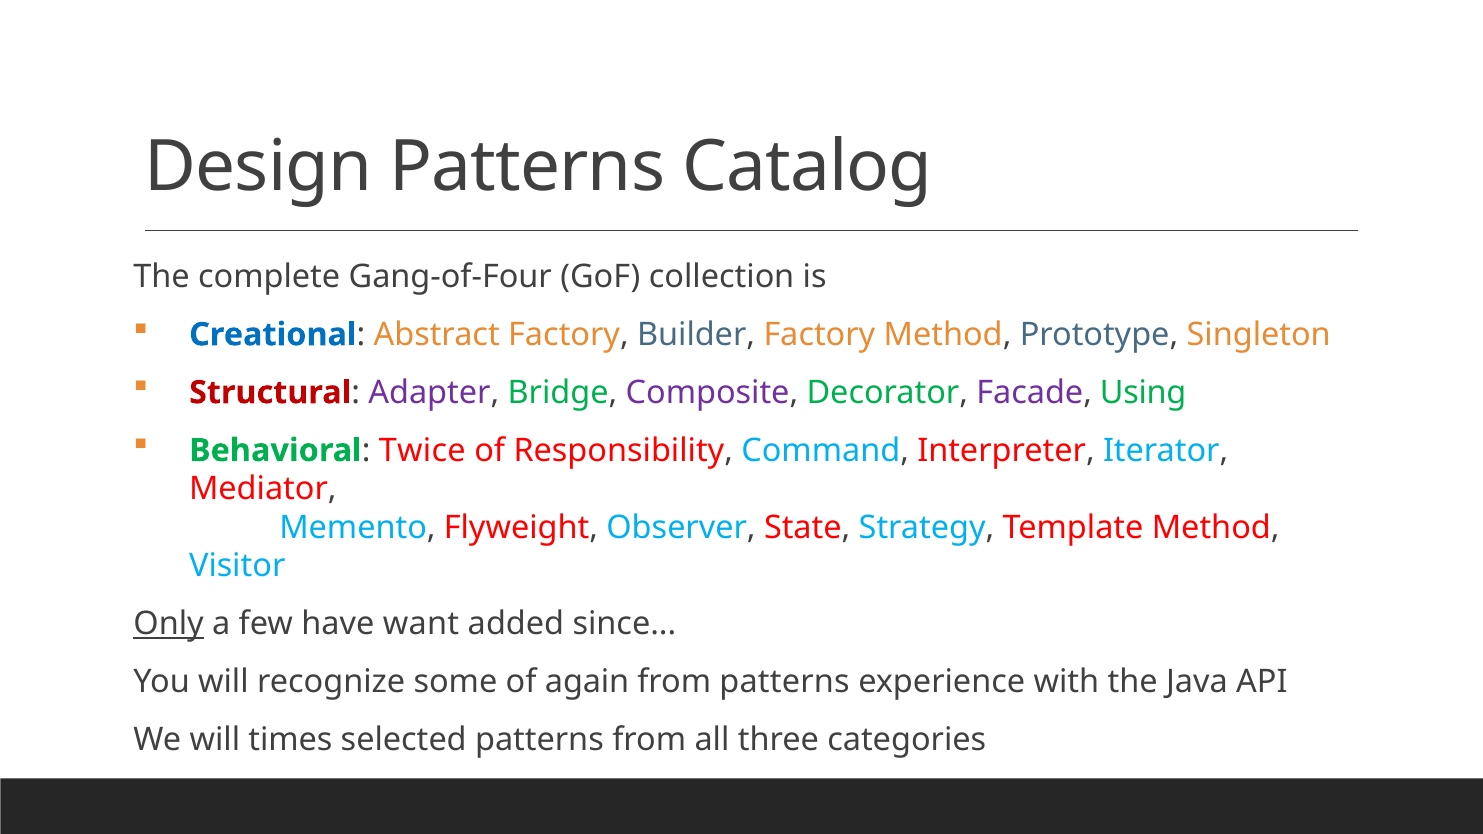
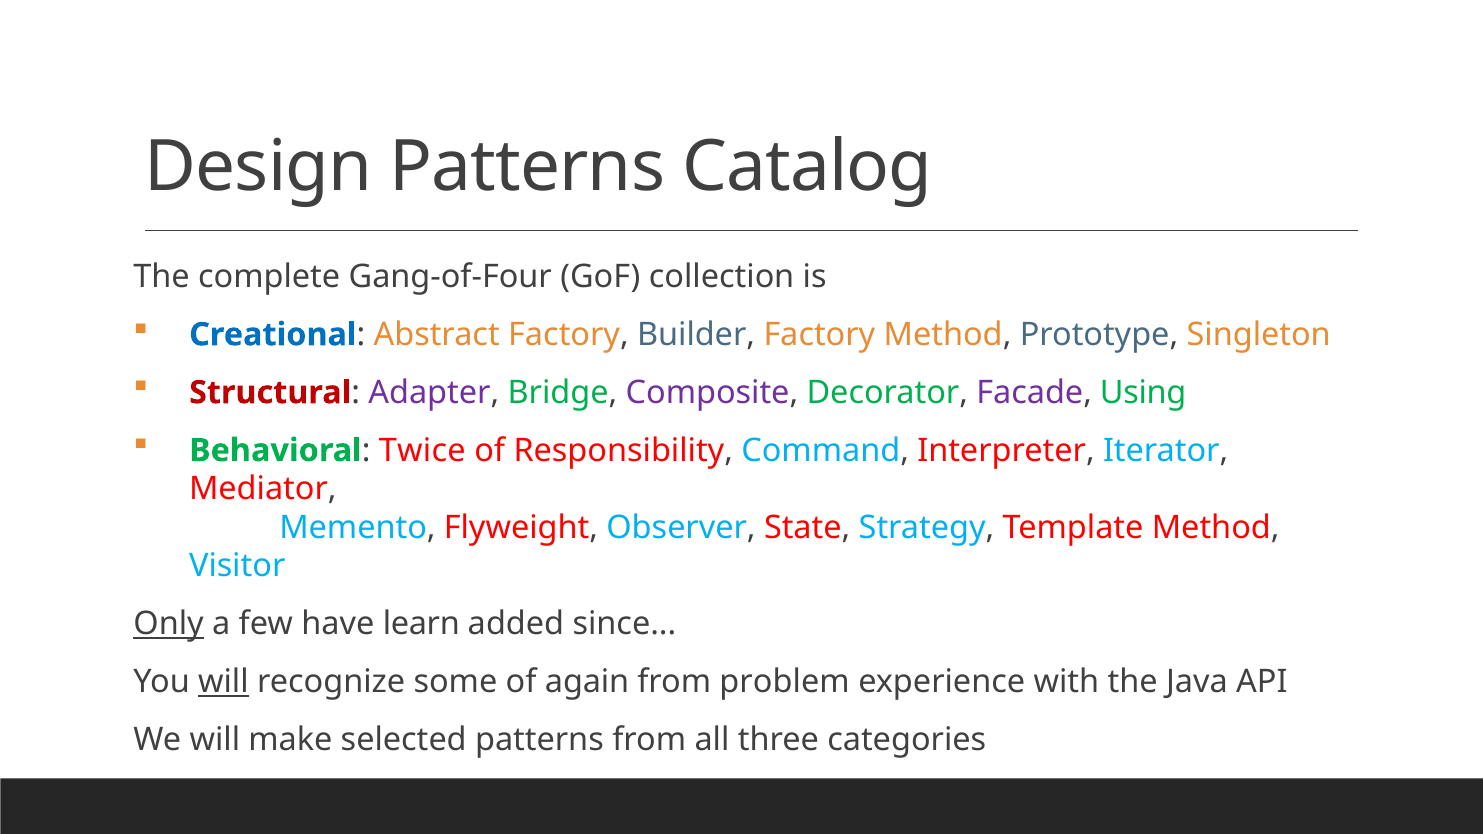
want: want -> learn (421, 624)
will underline: none -> present (223, 682)
from patterns: patterns -> problem (785, 682)
times: times -> make (290, 740)
